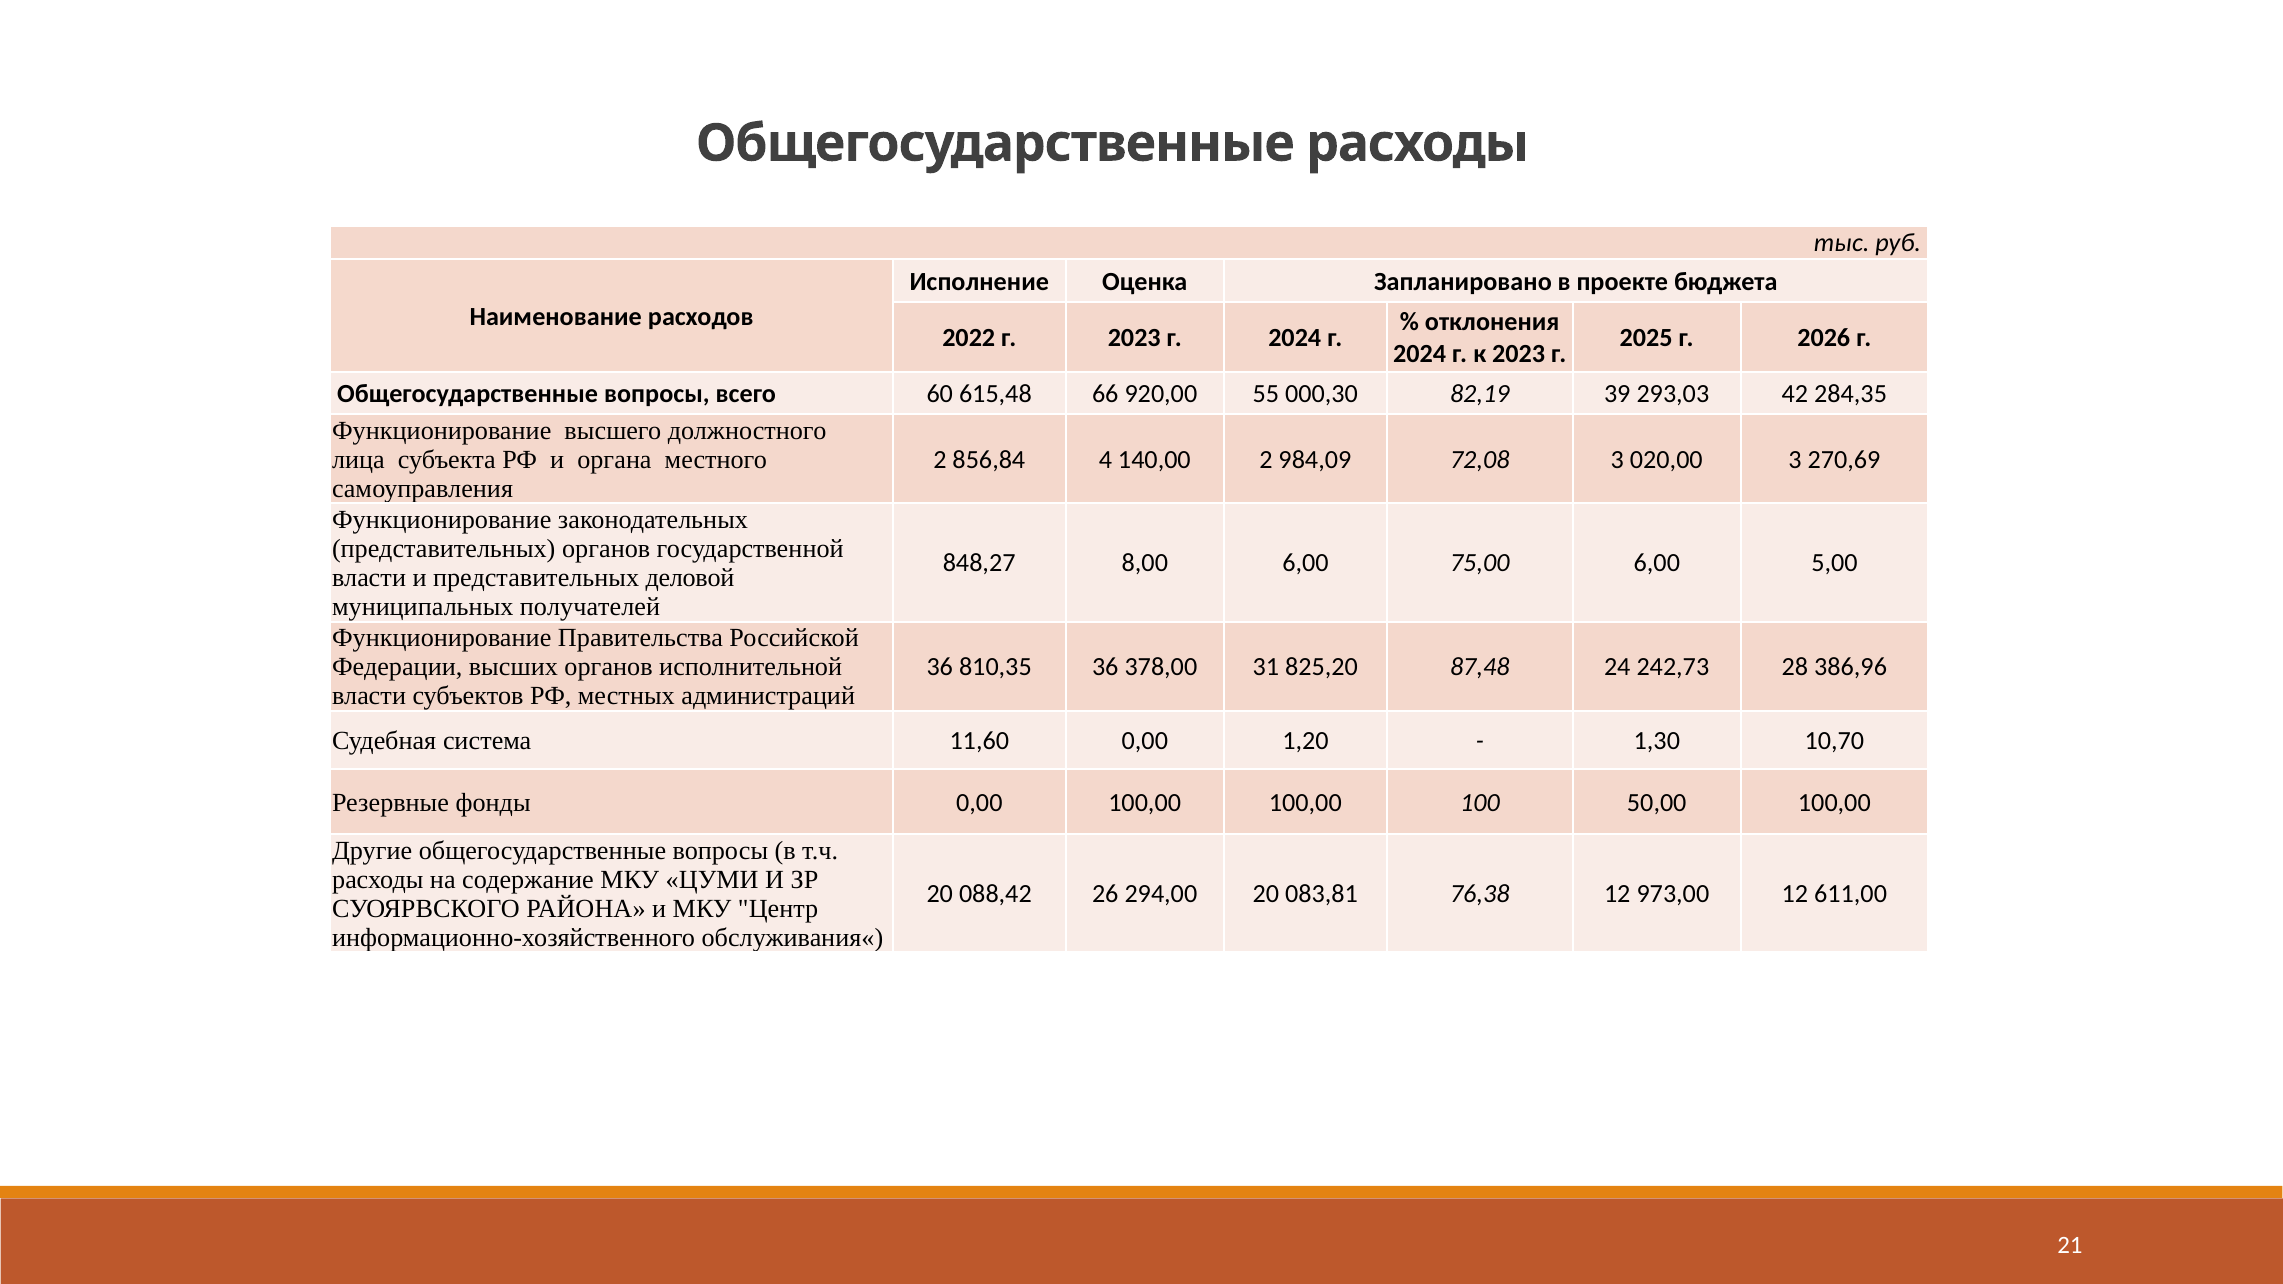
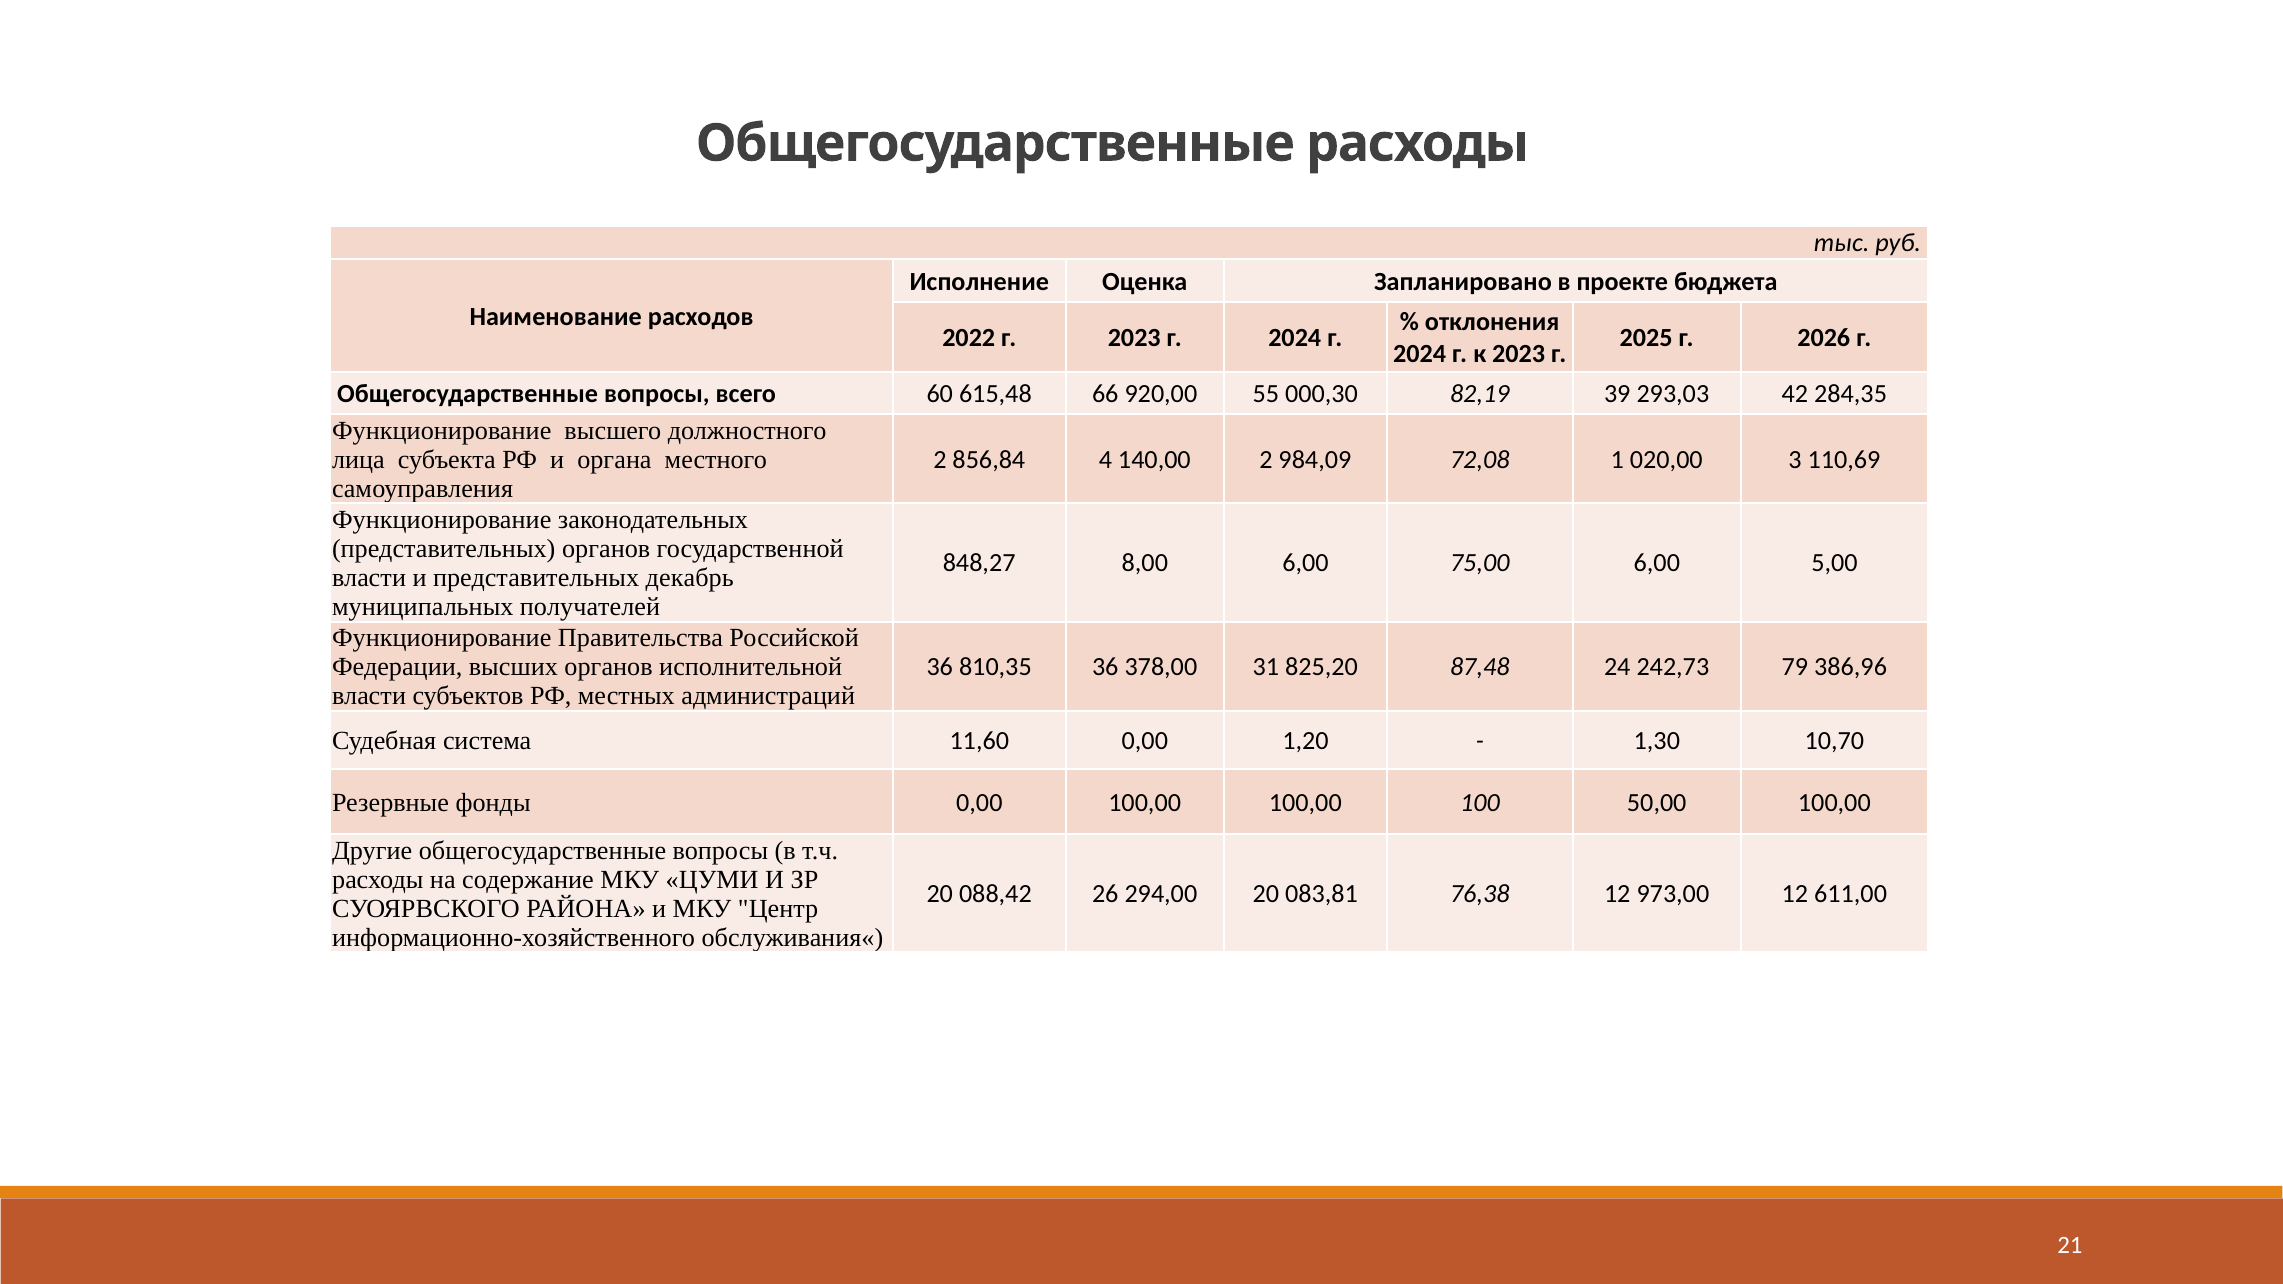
72,08 3: 3 -> 1 (1617, 460)
270,69: 270,69 -> 110,69 (1844, 460)
деловой: деловой -> декабрь (690, 578)
28: 28 -> 79 (1795, 667)
